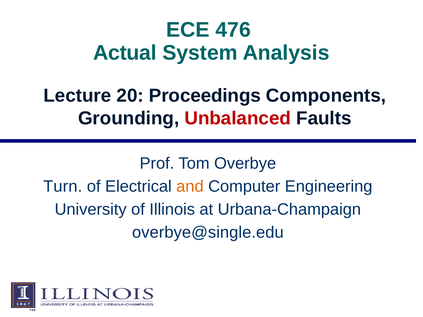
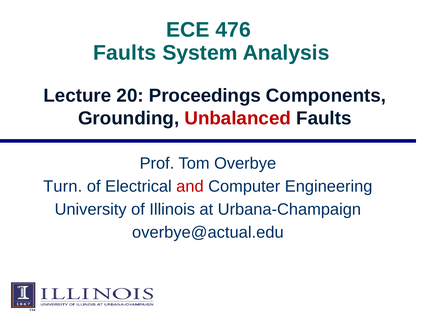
Actual: Actual -> Faults (125, 53)
and colour: orange -> red (190, 187)
overbye@single.edu: overbye@single.edu -> overbye@actual.edu (208, 233)
